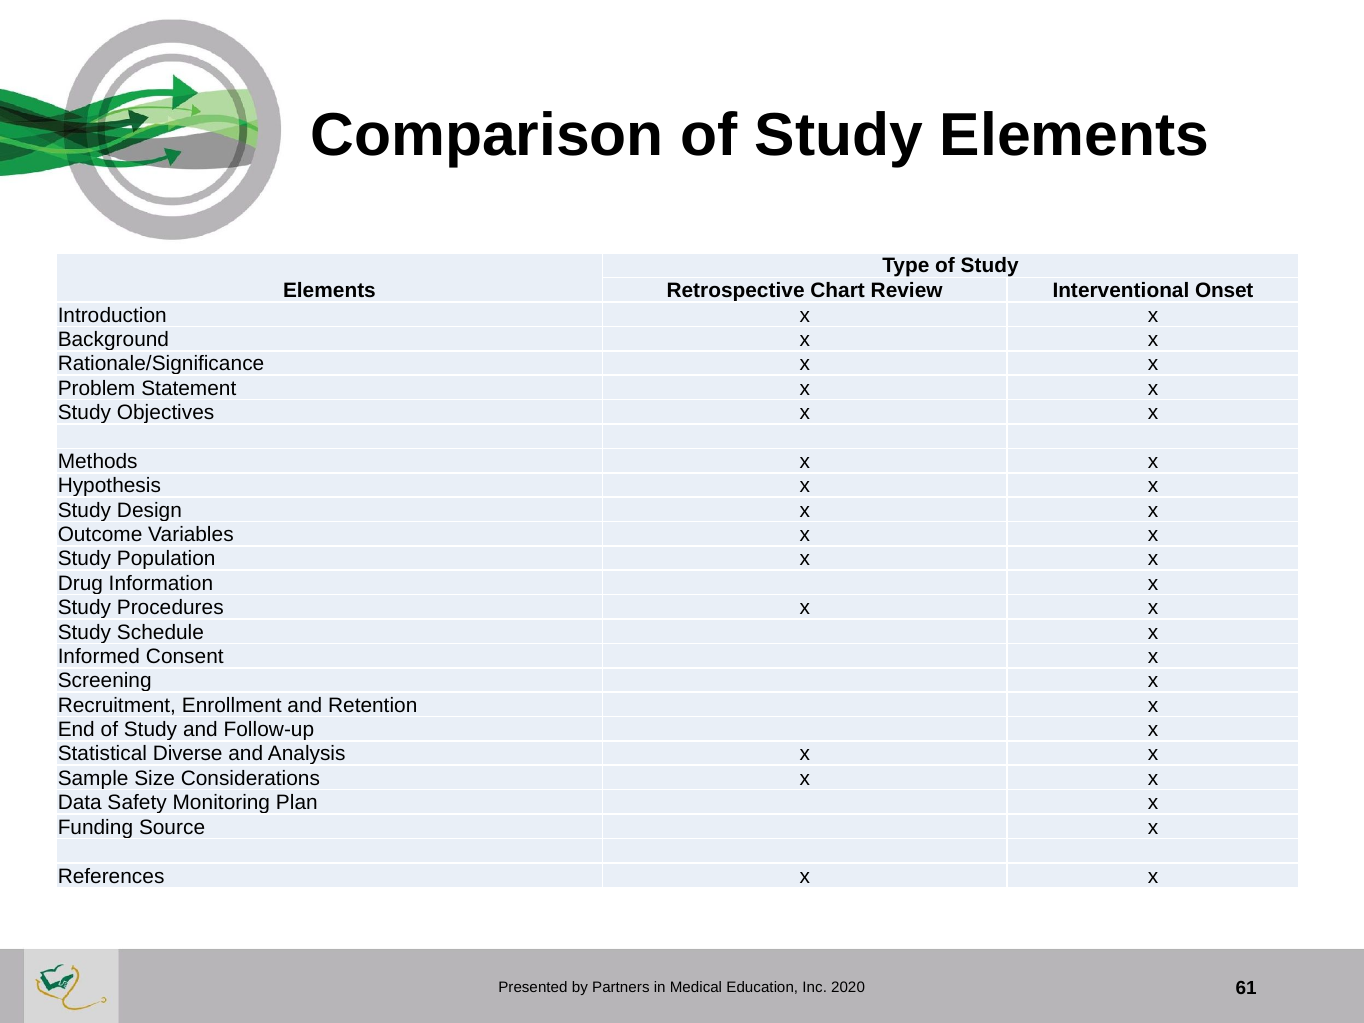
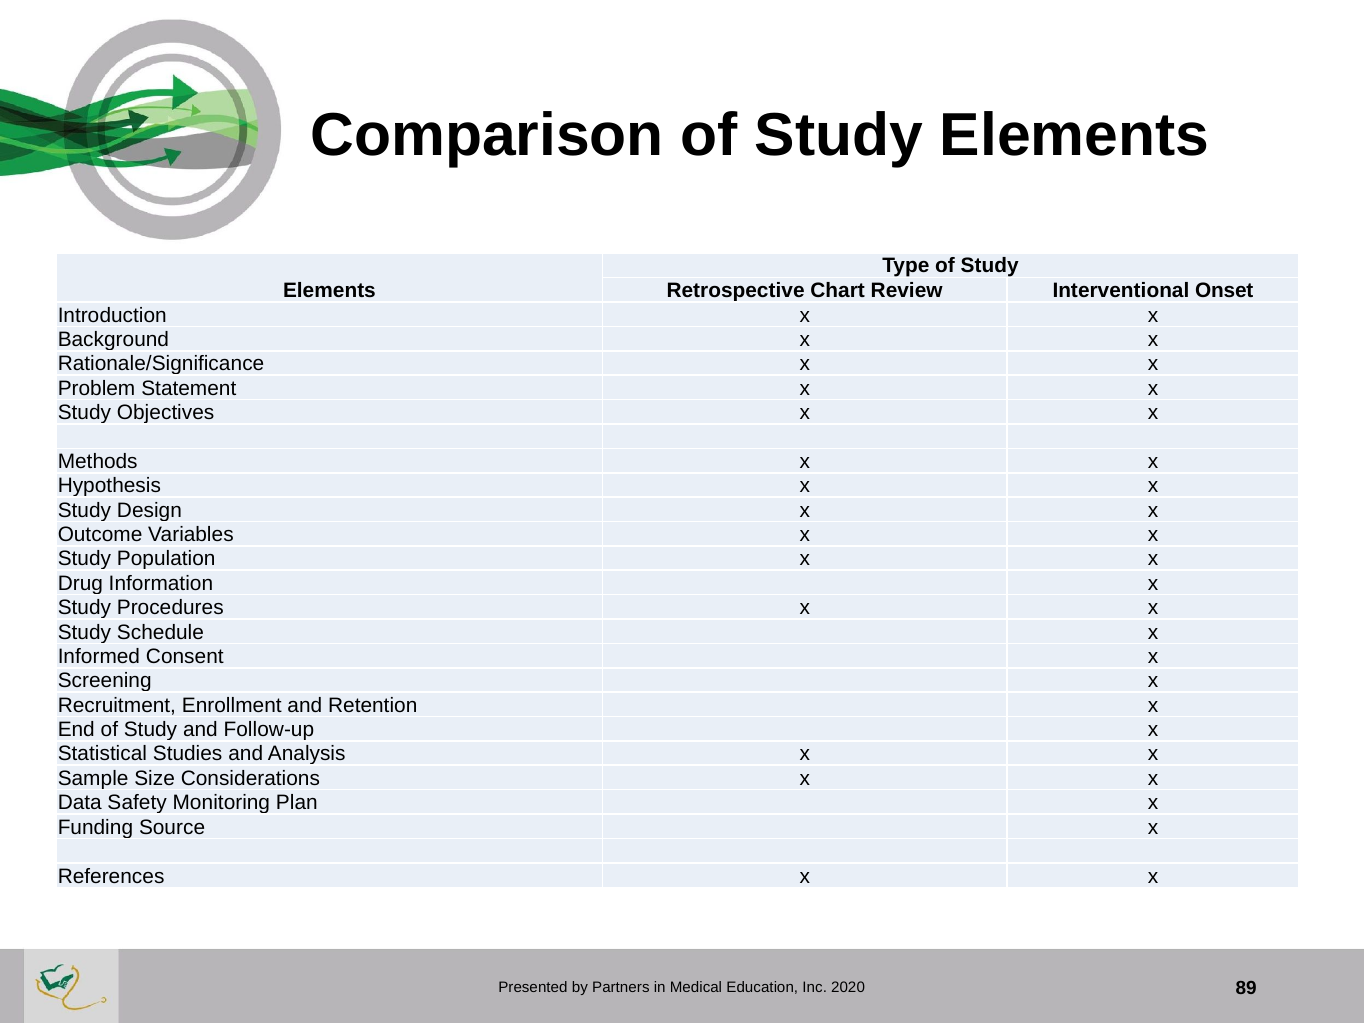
Diverse: Diverse -> Studies (188, 754)
61: 61 -> 89 (1246, 988)
